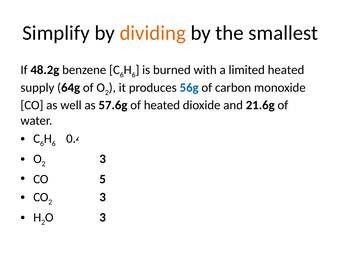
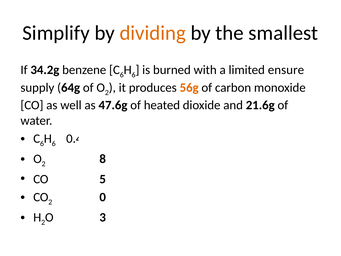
48.2g: 48.2g -> 34.2g (45, 70)
limited heated: heated -> ensure (286, 70)
56g colour: blue -> orange (189, 88)
57.6g: 57.6g -> 47.6g (113, 105)
3: 3 -> 8 (103, 159)
3: 3 -> 0 (103, 197)
